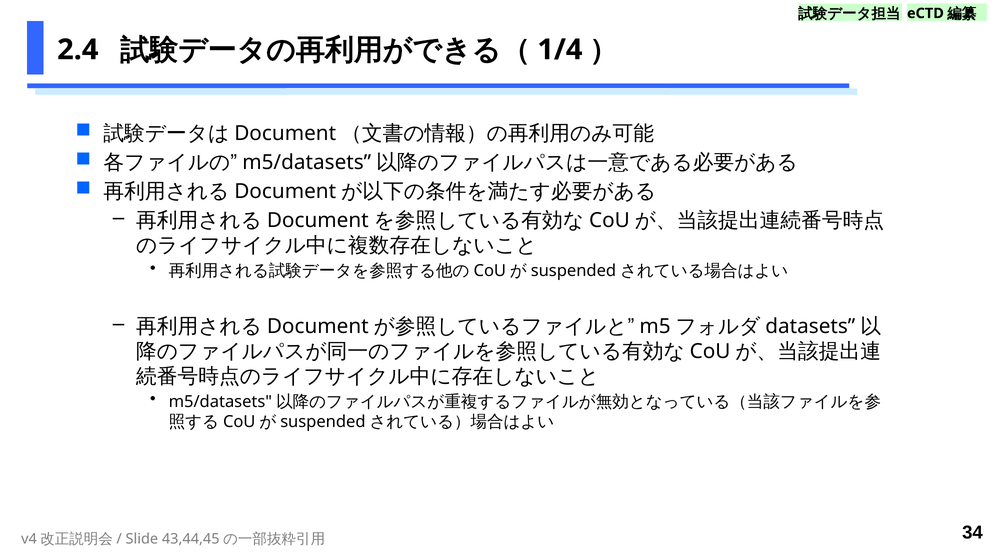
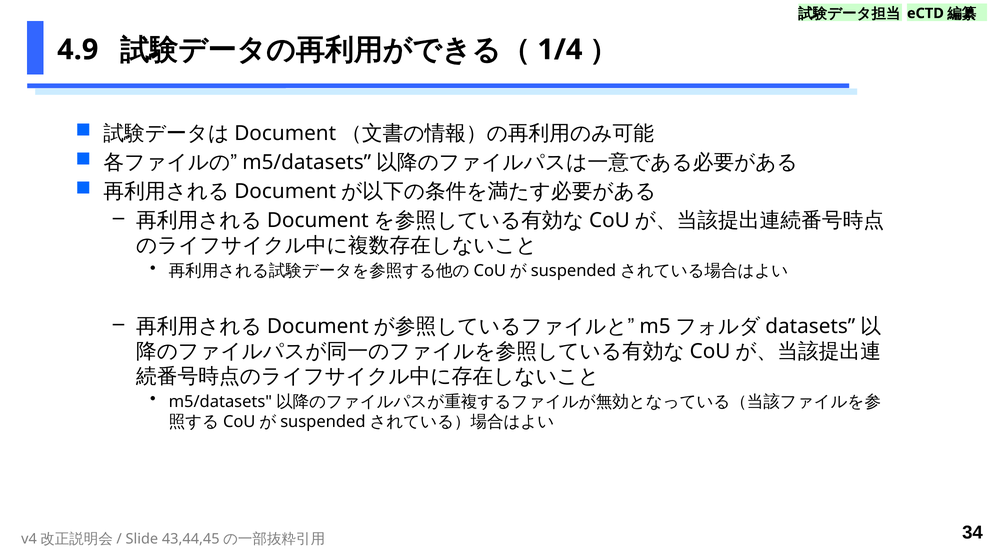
2.4: 2.4 -> 4.9 (78, 50)
